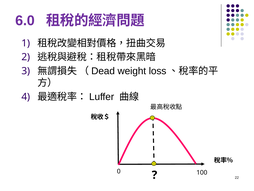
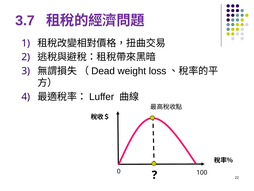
6.0: 6.0 -> 3.7 (25, 20)
